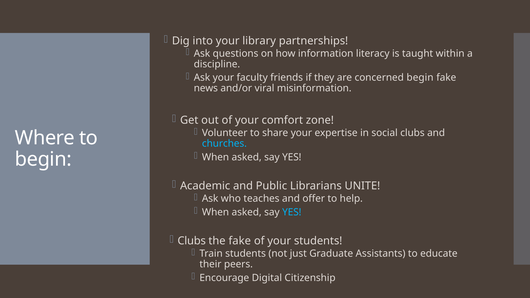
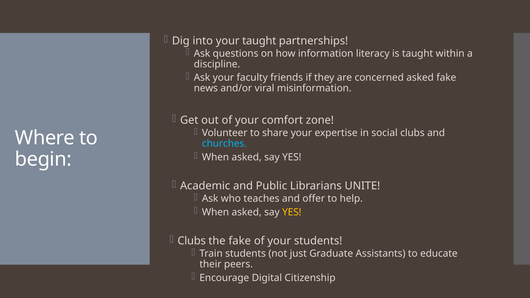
your library: library -> taught (259, 41)
concerned begin: begin -> asked (420, 78)
YES colour: light blue -> yellow (292, 212)
